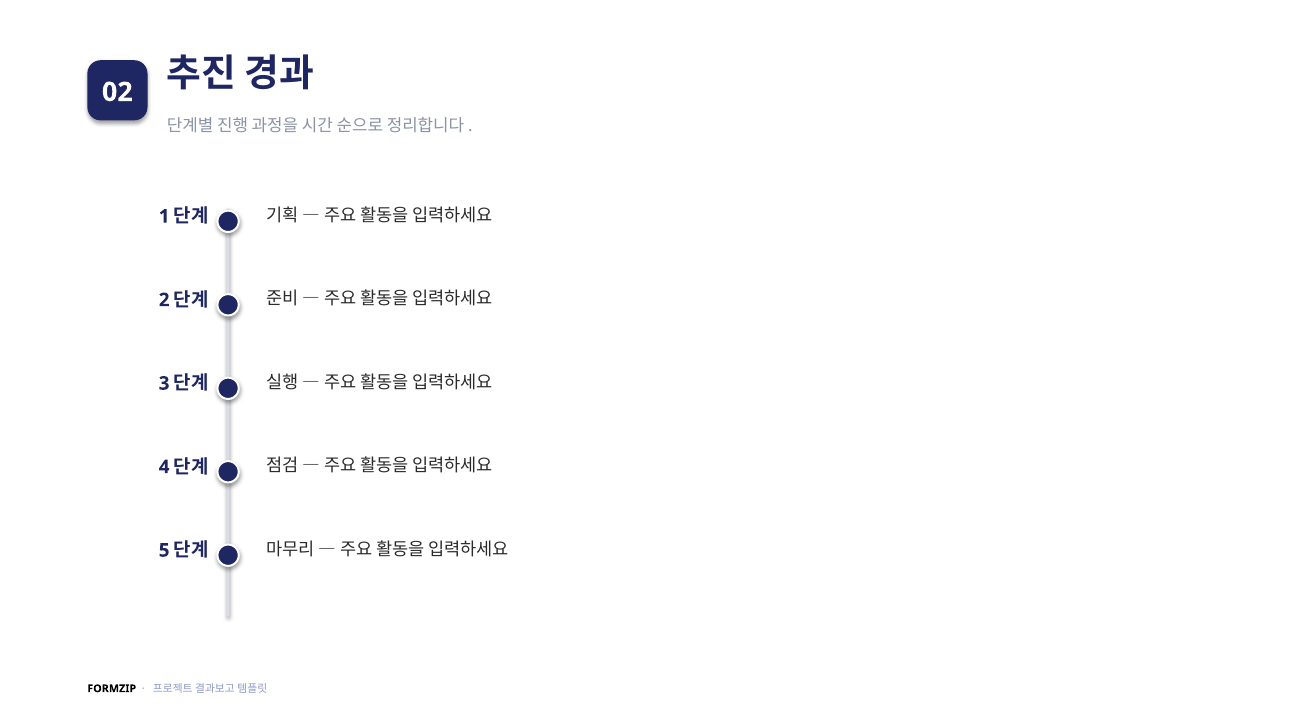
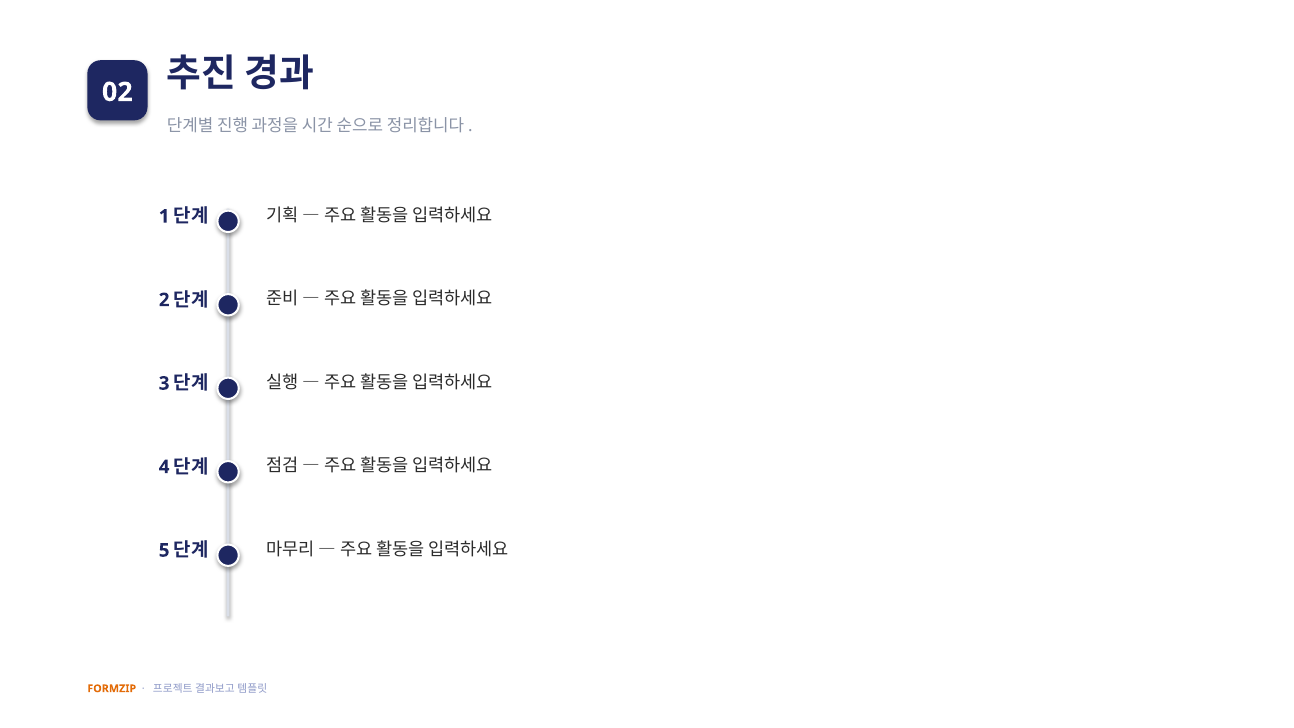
FORMZIP colour: black -> orange (112, 688)
